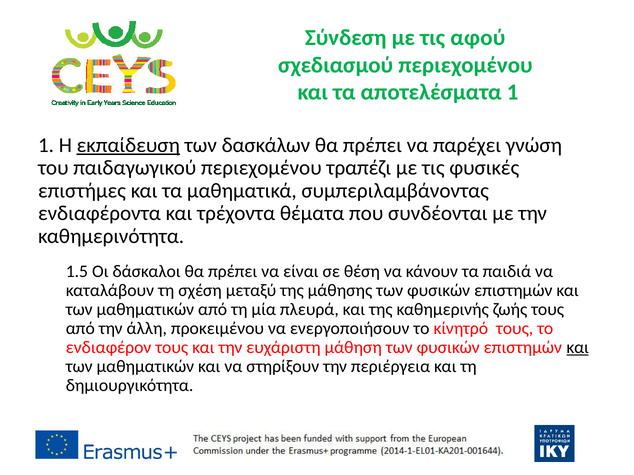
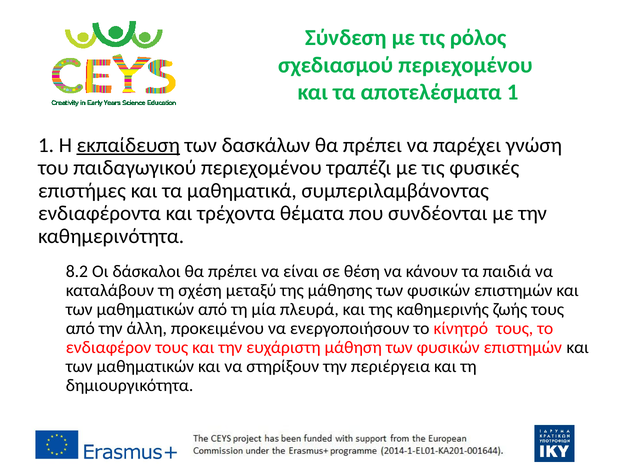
αφού: αφού -> ρόλος (478, 38)
1.5: 1.5 -> 8.2 (77, 272)
και underline: present -> none (578, 348)
